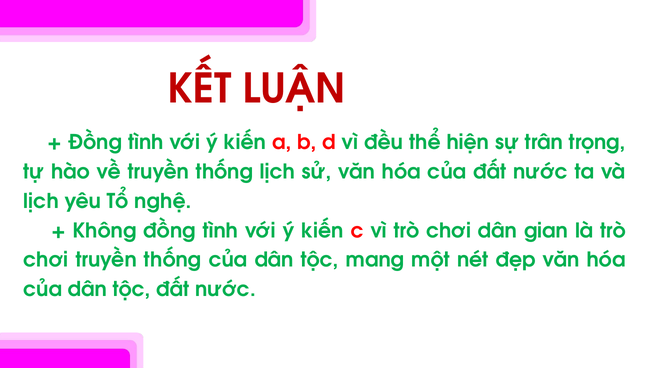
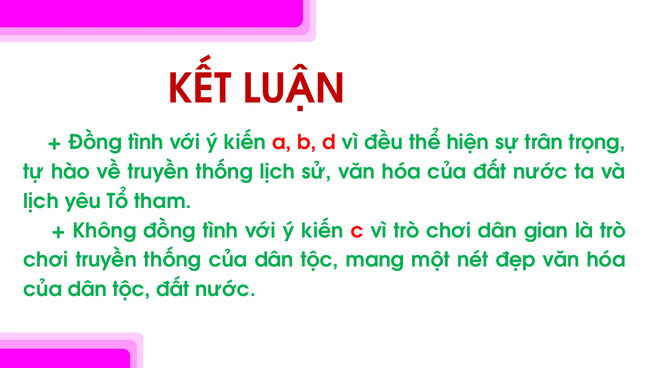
nghệ: nghệ -> tham (163, 201)
